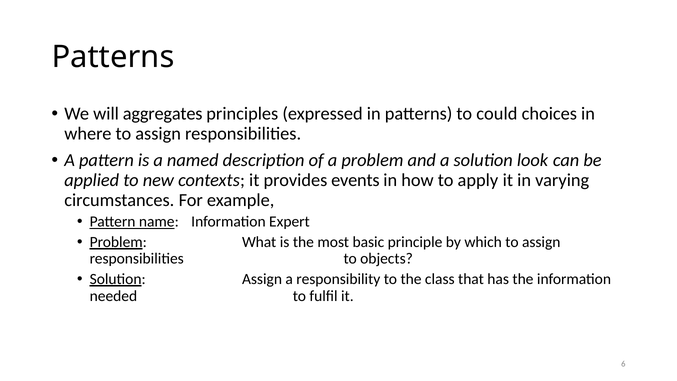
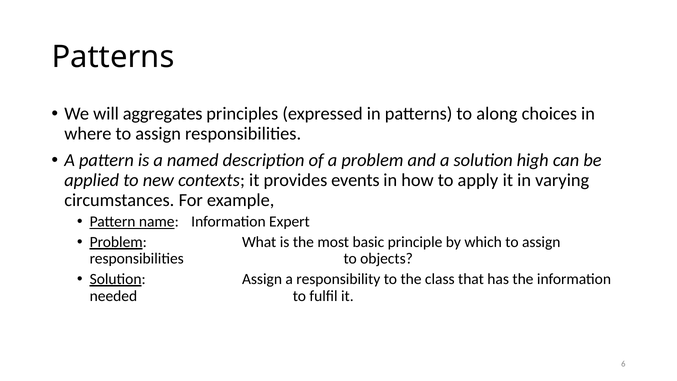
could: could -> along (497, 114)
look: look -> high (533, 160)
